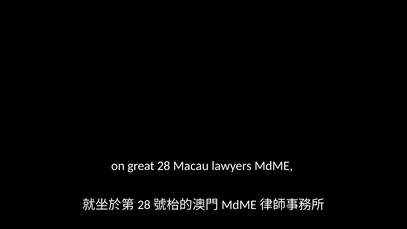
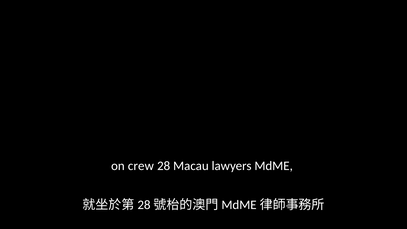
great: great -> crew (141, 166)
